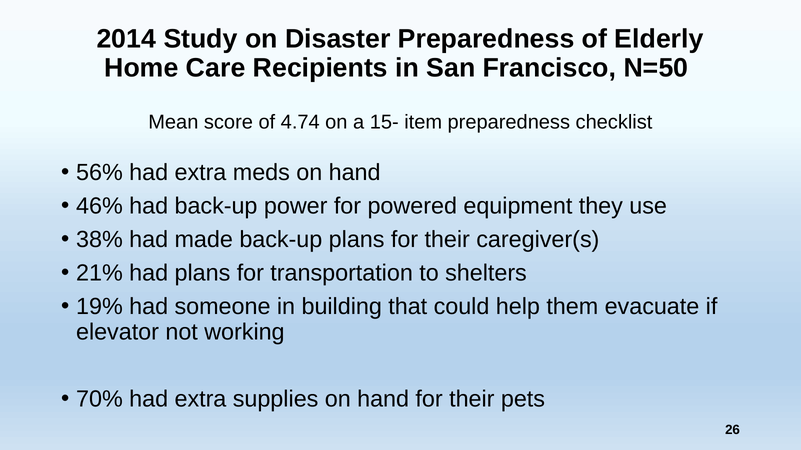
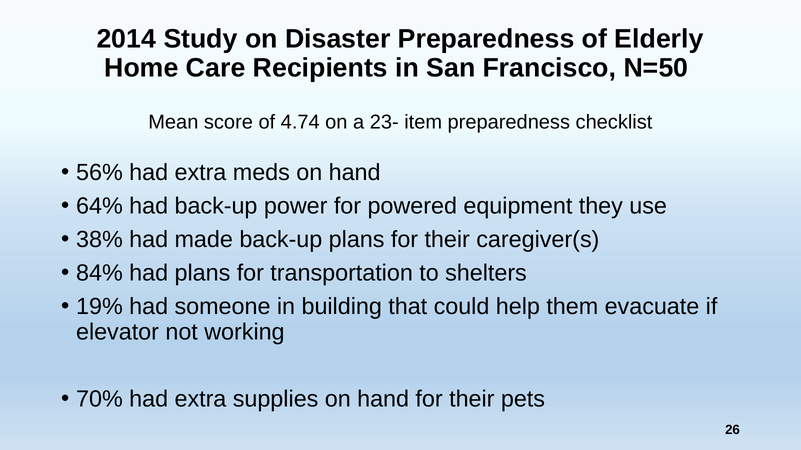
15-: 15- -> 23- (384, 122)
46%: 46% -> 64% (99, 206)
21%: 21% -> 84% (99, 273)
